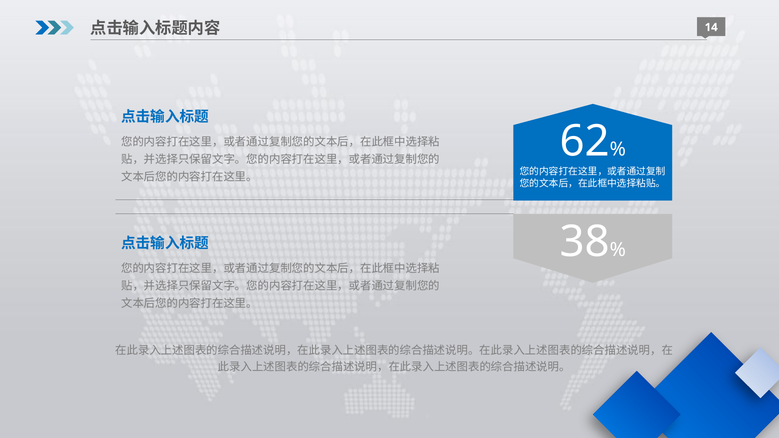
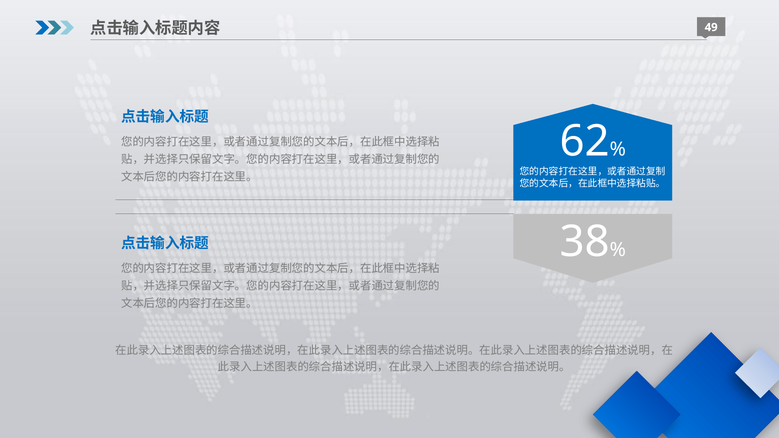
14: 14 -> 49 (711, 27)
